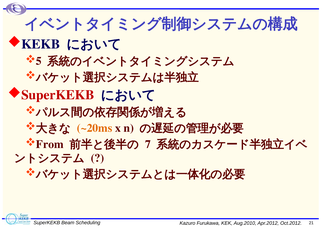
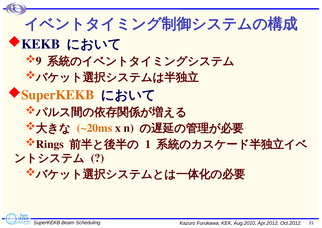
5: 5 -> 9 (39, 61)
SuperKEKB colour: red -> orange (58, 95)
From: From -> Rings (50, 144)
7: 7 -> 1 (148, 144)
